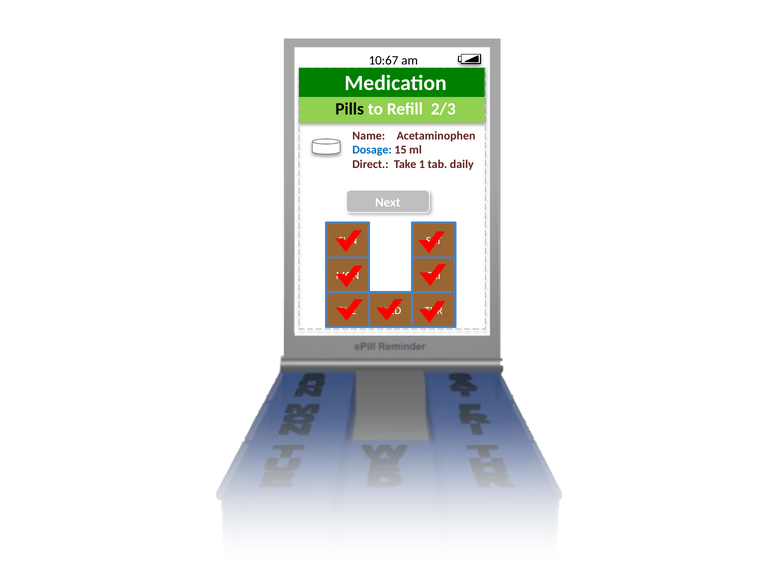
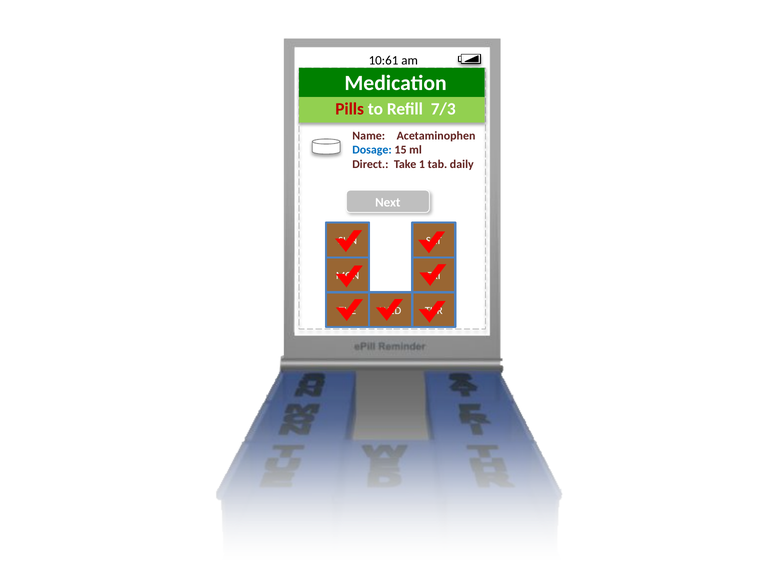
10:67: 10:67 -> 10:61 (383, 61)
Pills colour: black -> red (350, 109)
2/3: 2/3 -> 7/3 (443, 109)
